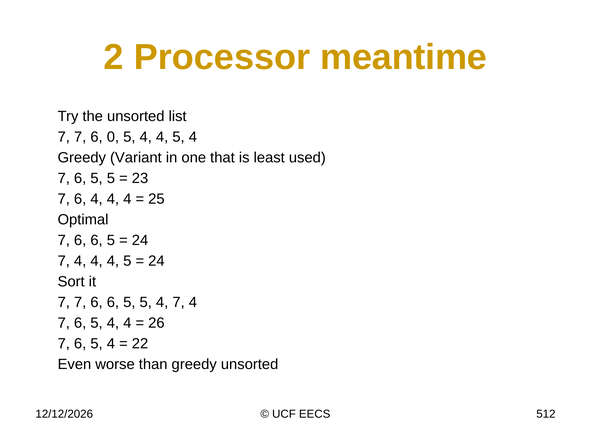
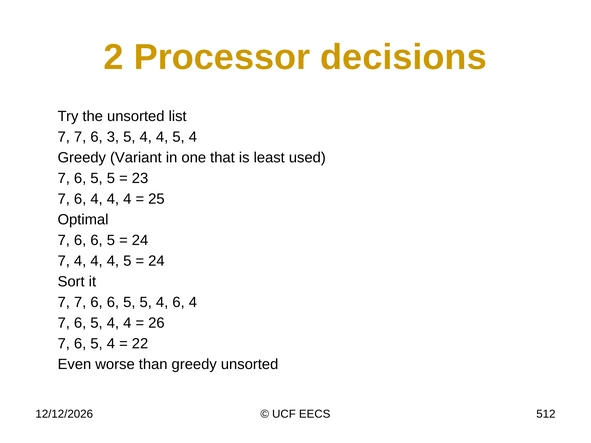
meantime: meantime -> decisions (403, 57)
0: 0 -> 3 (113, 137)
5 4 7: 7 -> 6 (179, 302)
